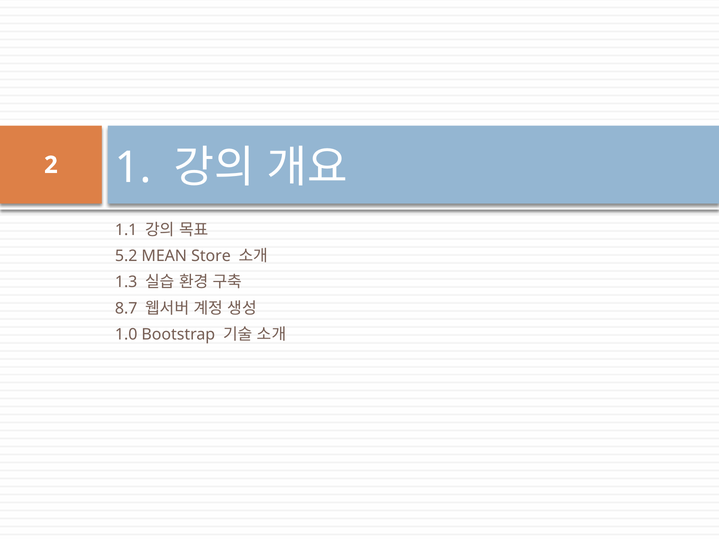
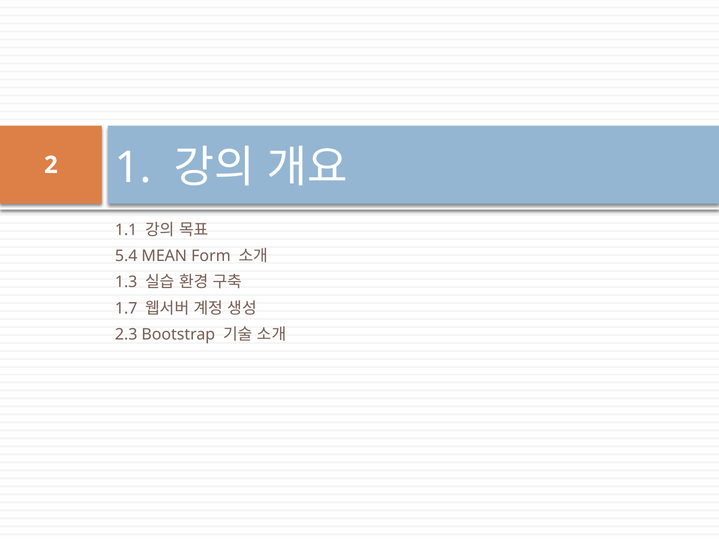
5.2: 5.2 -> 5.4 (126, 256)
Store: Store -> Form (211, 256)
8.7: 8.7 -> 1.7 (126, 308)
1.0: 1.0 -> 2.3 (126, 335)
